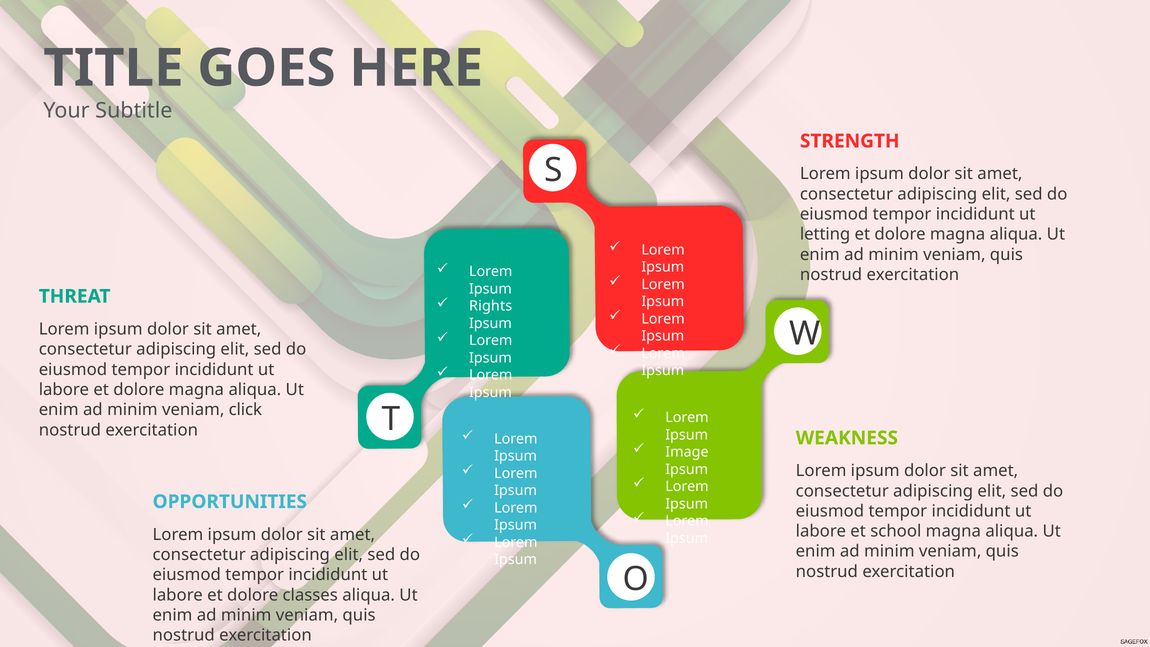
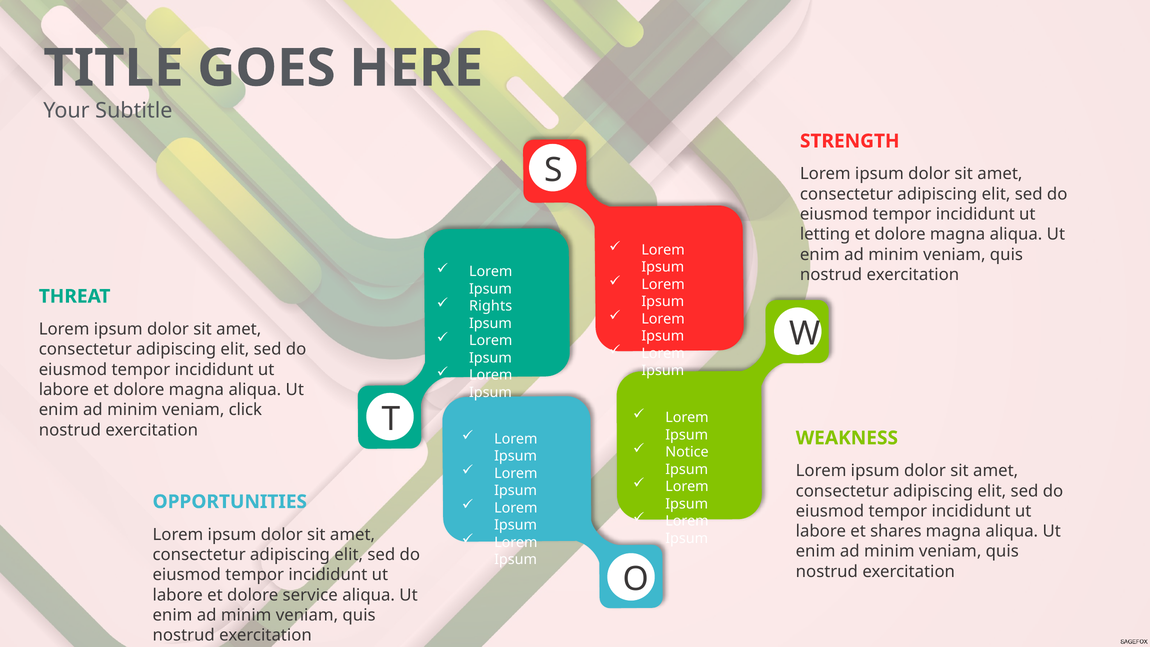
Image: Image -> Notice (687, 452)
school: school -> shares (896, 531)
classes: classes -> service (310, 595)
